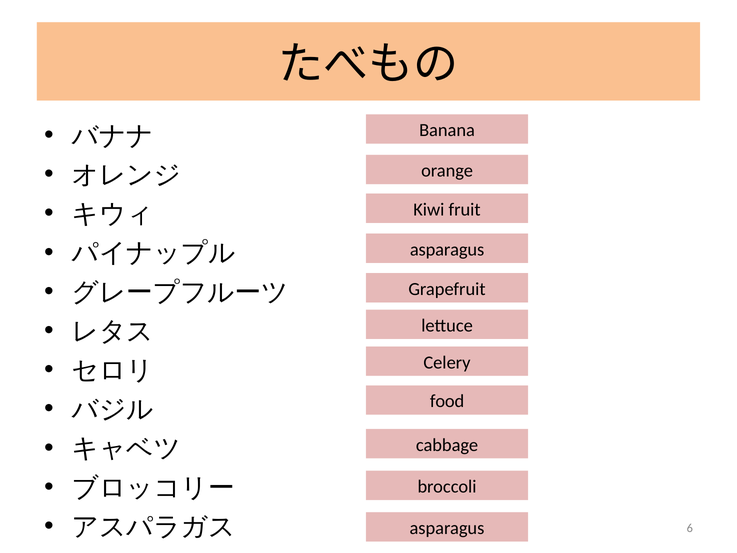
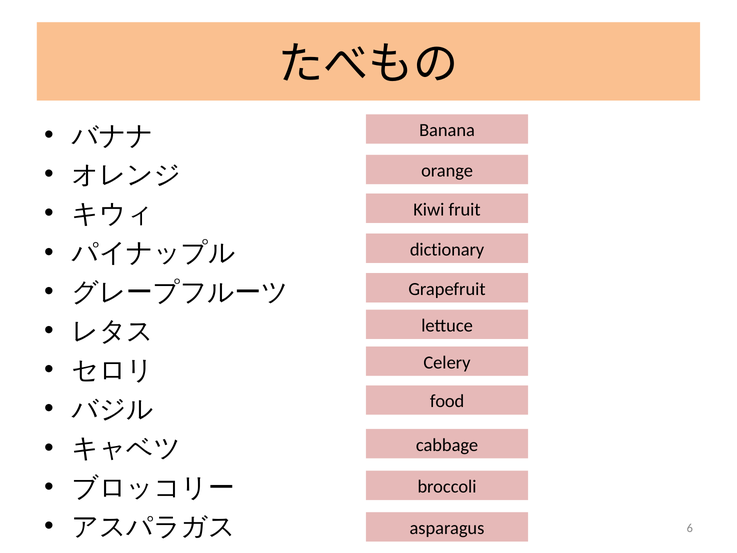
asparagus: asparagus -> dictionary (447, 249)
